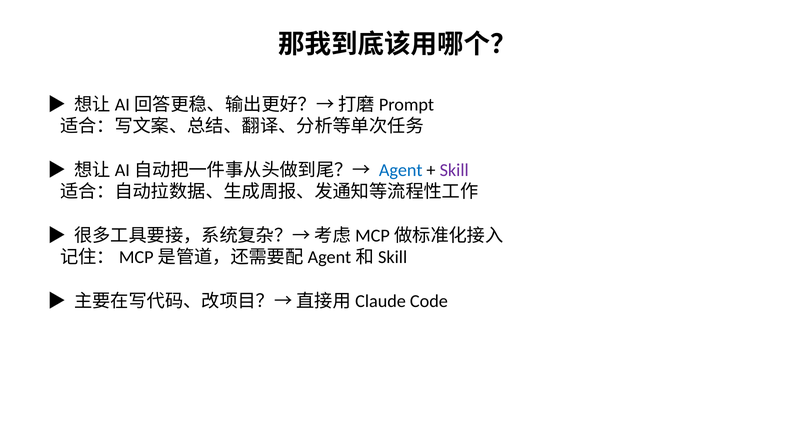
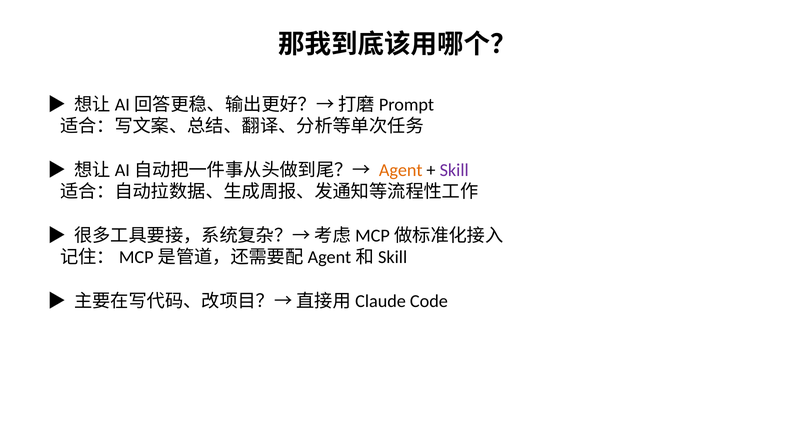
Agent colour: blue -> orange (401, 170)
